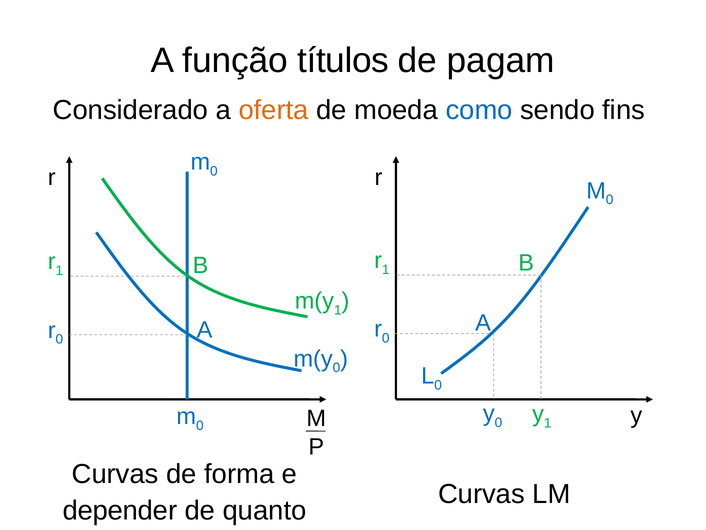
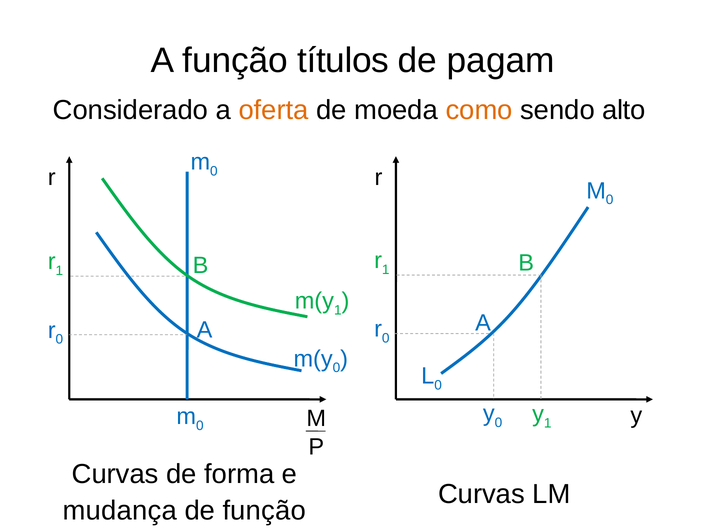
como colour: blue -> orange (479, 110)
fins: fins -> alto (624, 110)
depender: depender -> mudança (120, 510)
de quanto: quanto -> função (264, 510)
